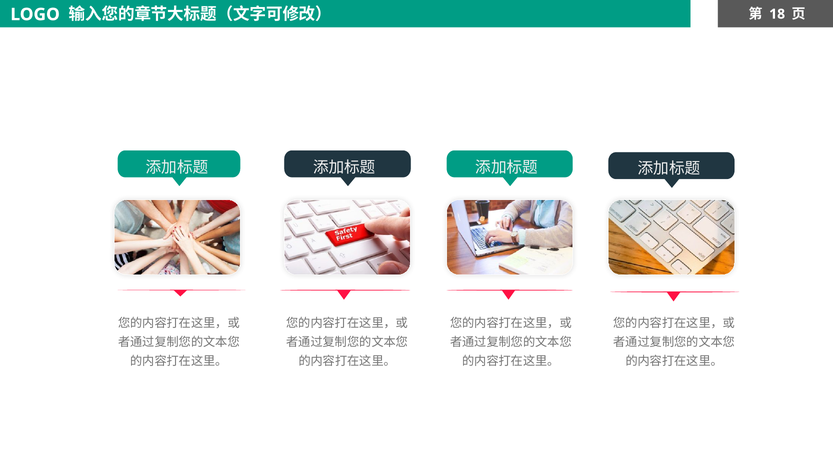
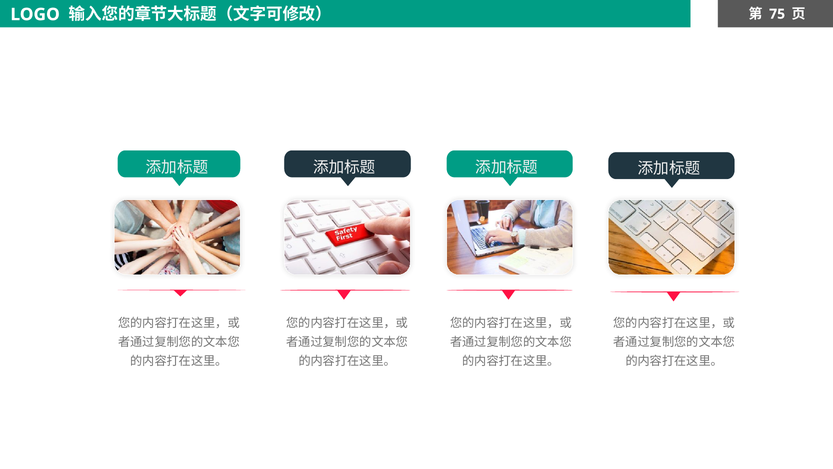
18: 18 -> 75 (777, 14)
